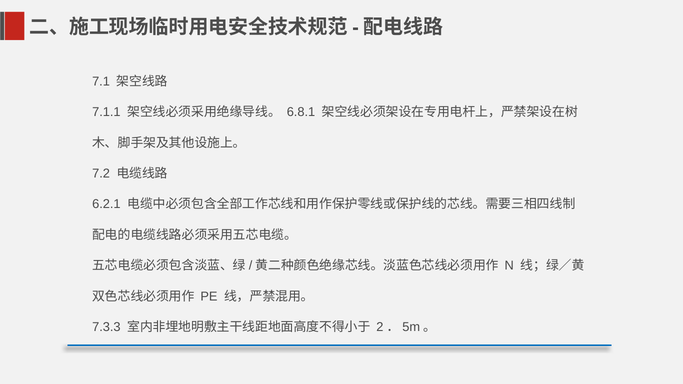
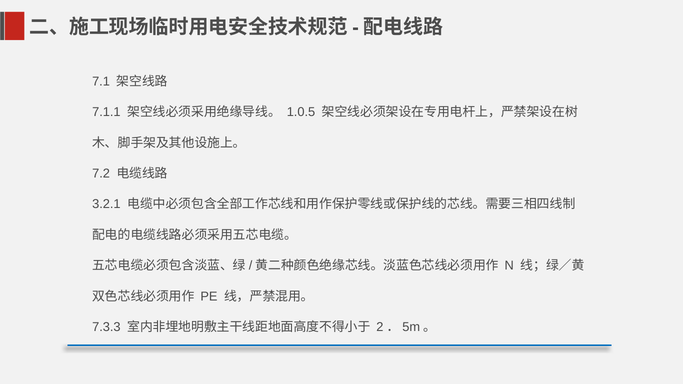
6.8.1: 6.8.1 -> 1.0.5 (301, 112)
6.2.1: 6.2.1 -> 3.2.1 (106, 204)
